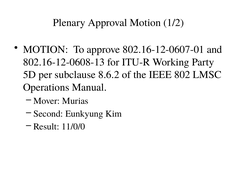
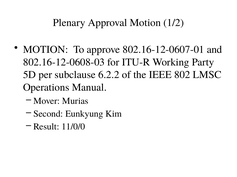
802.16-12-0608-13: 802.16-12-0608-13 -> 802.16-12-0608-03 (64, 62)
8.6.2: 8.6.2 -> 6.2.2 (109, 75)
